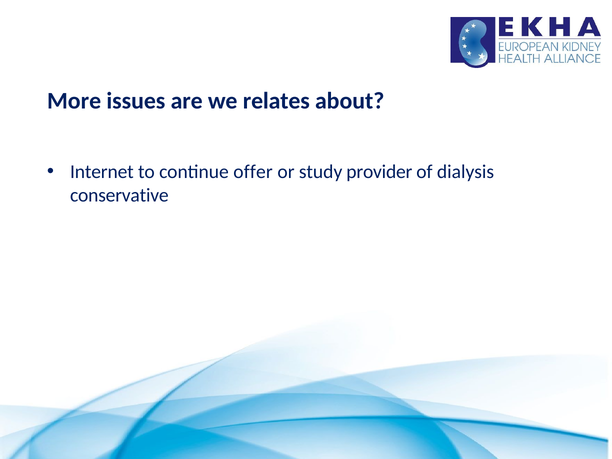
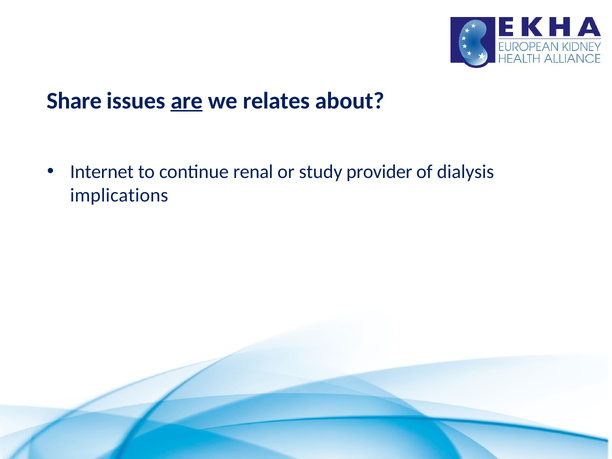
More: More -> Share (74, 101)
are underline: none -> present (187, 101)
offer: offer -> renal (253, 172)
conservative: conservative -> implications (119, 195)
